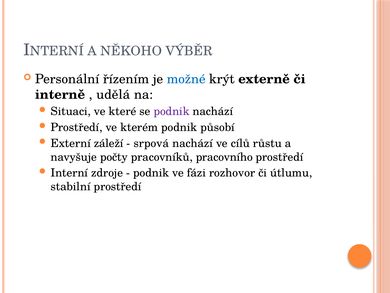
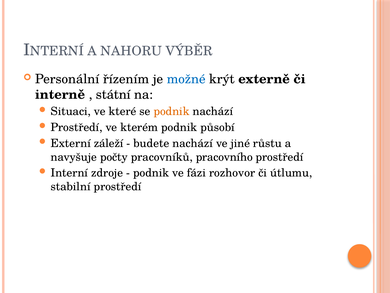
NĚKOHO: NĚKOHO -> NAHORU (131, 51)
udělá: udělá -> státní (113, 94)
podnik colour: purple -> orange (172, 111)
srpová: srpová -> budete (151, 143)
cílů: cílů -> jiné (240, 143)
